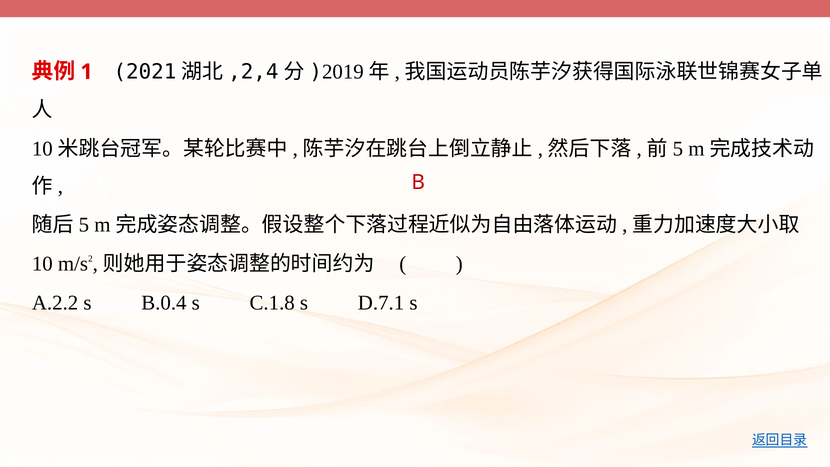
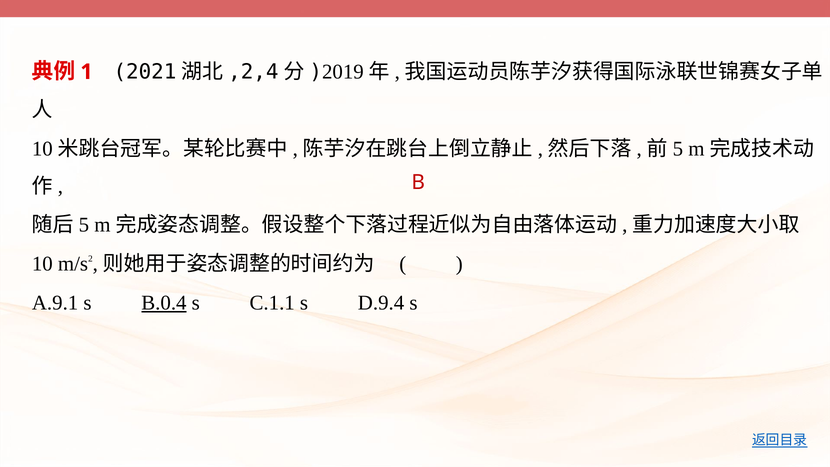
A.2.2: A.2.2 -> A.9.1 (55, 303)
B.0.4 underline: none -> present (164, 303)
C.1.8: C.1.8 -> C.1.1 (272, 303)
D.7.1: D.7.1 -> D.9.4 (381, 303)
